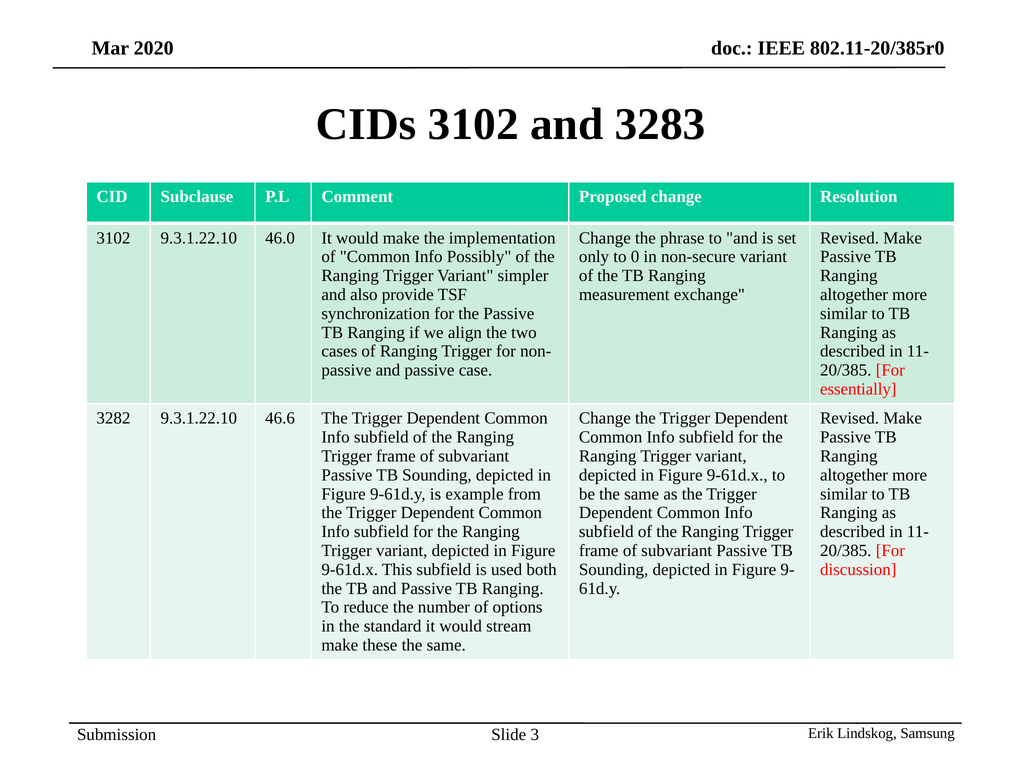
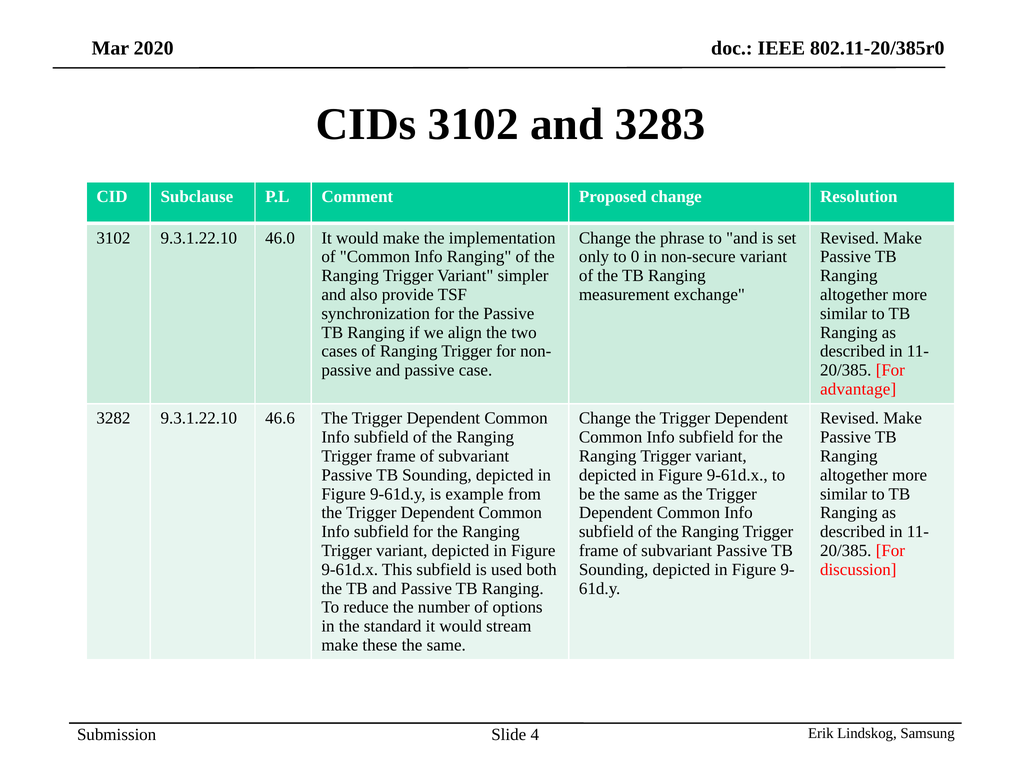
Info Possibly: Possibly -> Ranging (479, 257)
essentially: essentially -> advantage (858, 389)
3: 3 -> 4 (535, 735)
